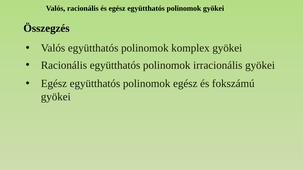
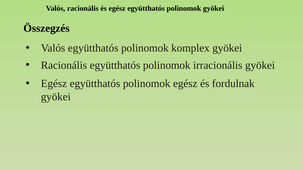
fokszámú: fokszámú -> fordulnak (233, 84)
